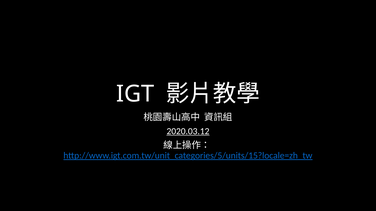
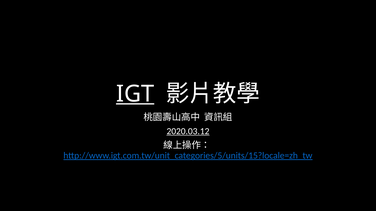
IGT underline: none -> present (135, 94)
